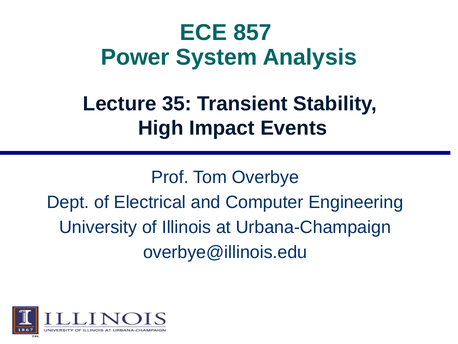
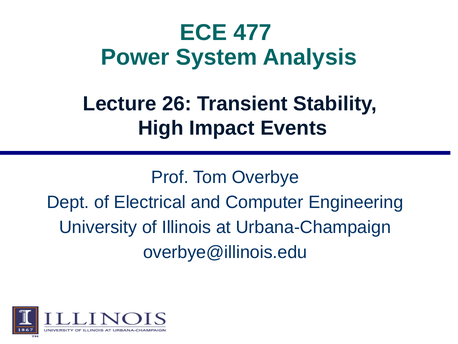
857: 857 -> 477 (252, 33)
35: 35 -> 26 (177, 104)
